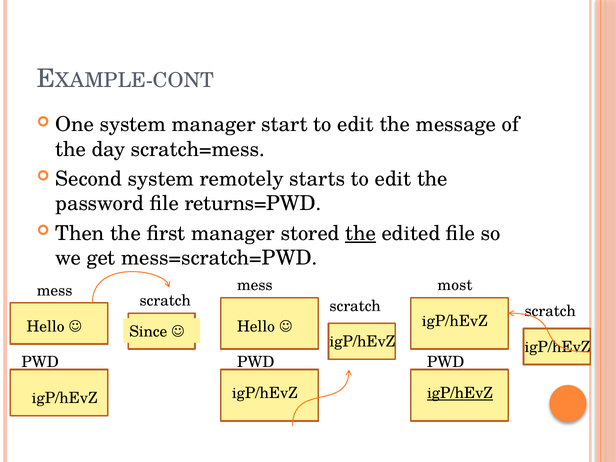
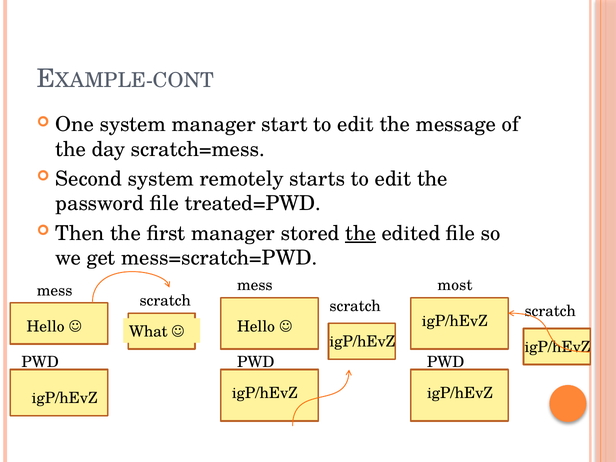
returns=PWD: returns=PWD -> treated=PWD (253, 204)
Since: Since -> What (148, 332)
igP/hEvZ underline: present -> none (460, 393)
